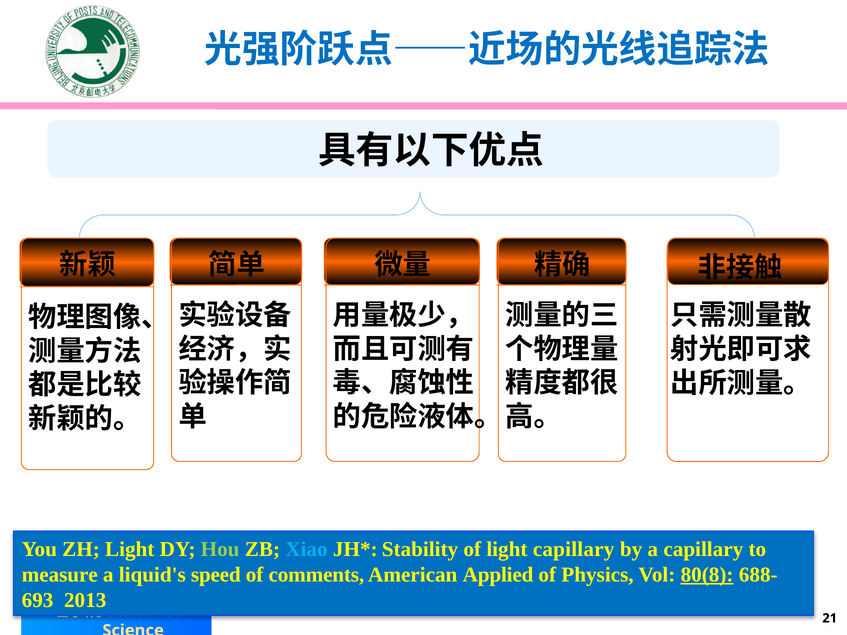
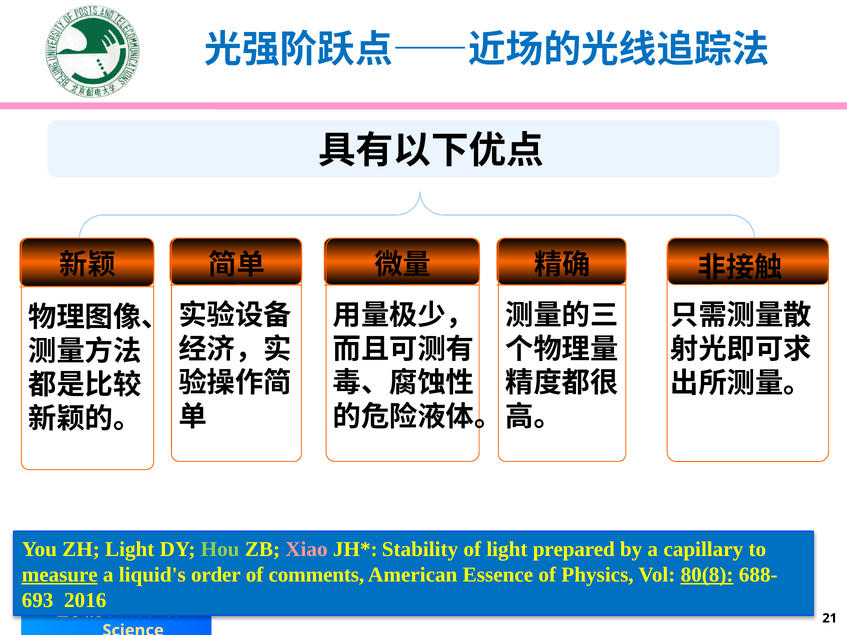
Xiao colour: light blue -> pink (306, 550)
light capillary: capillary -> prepared (574, 550)
measure underline: none -> present (60, 575)
speed: speed -> order (216, 575)
Applied: Applied -> Essence (498, 575)
2013: 2013 -> 2016 (85, 600)
